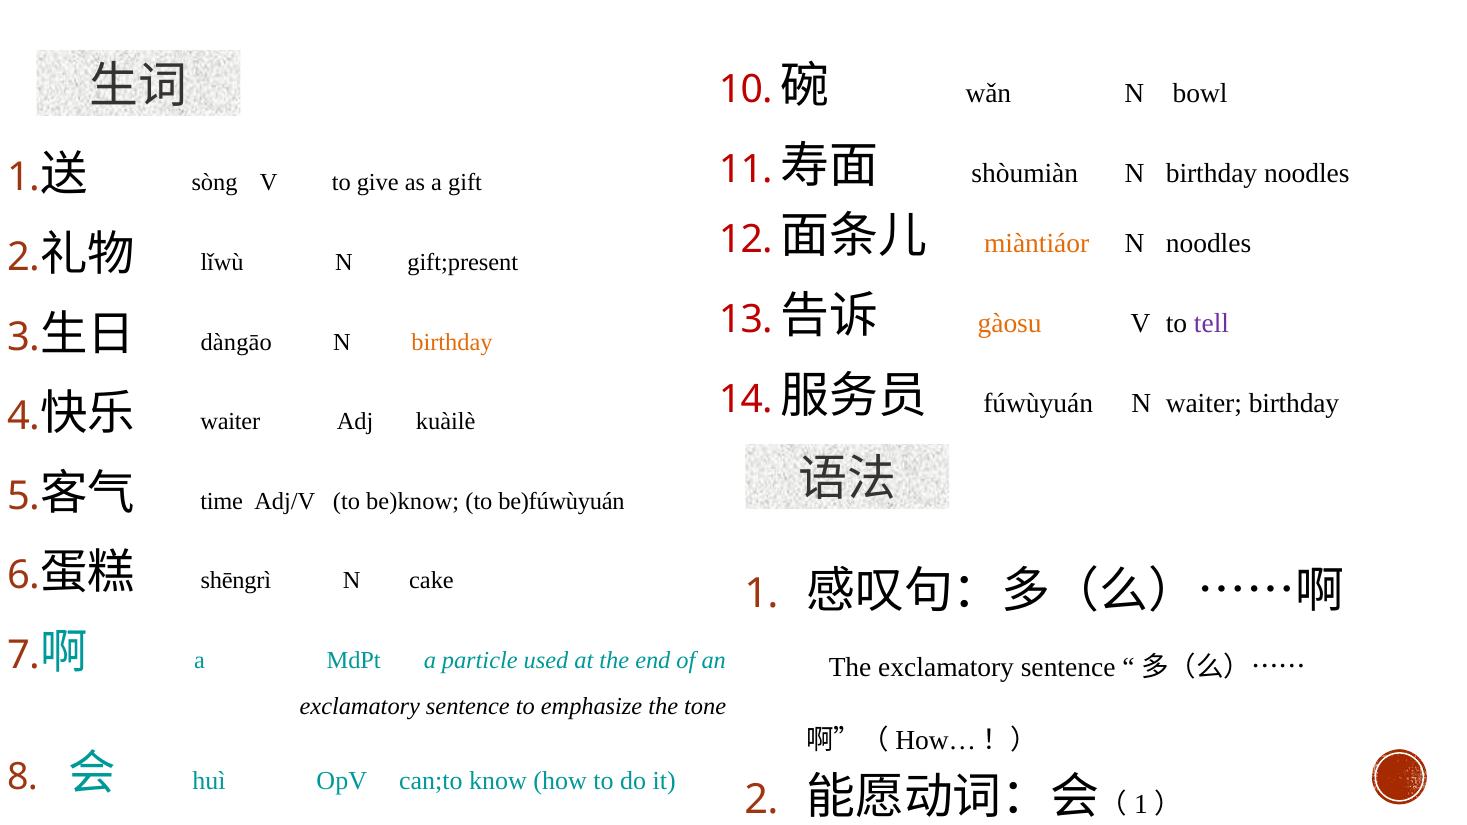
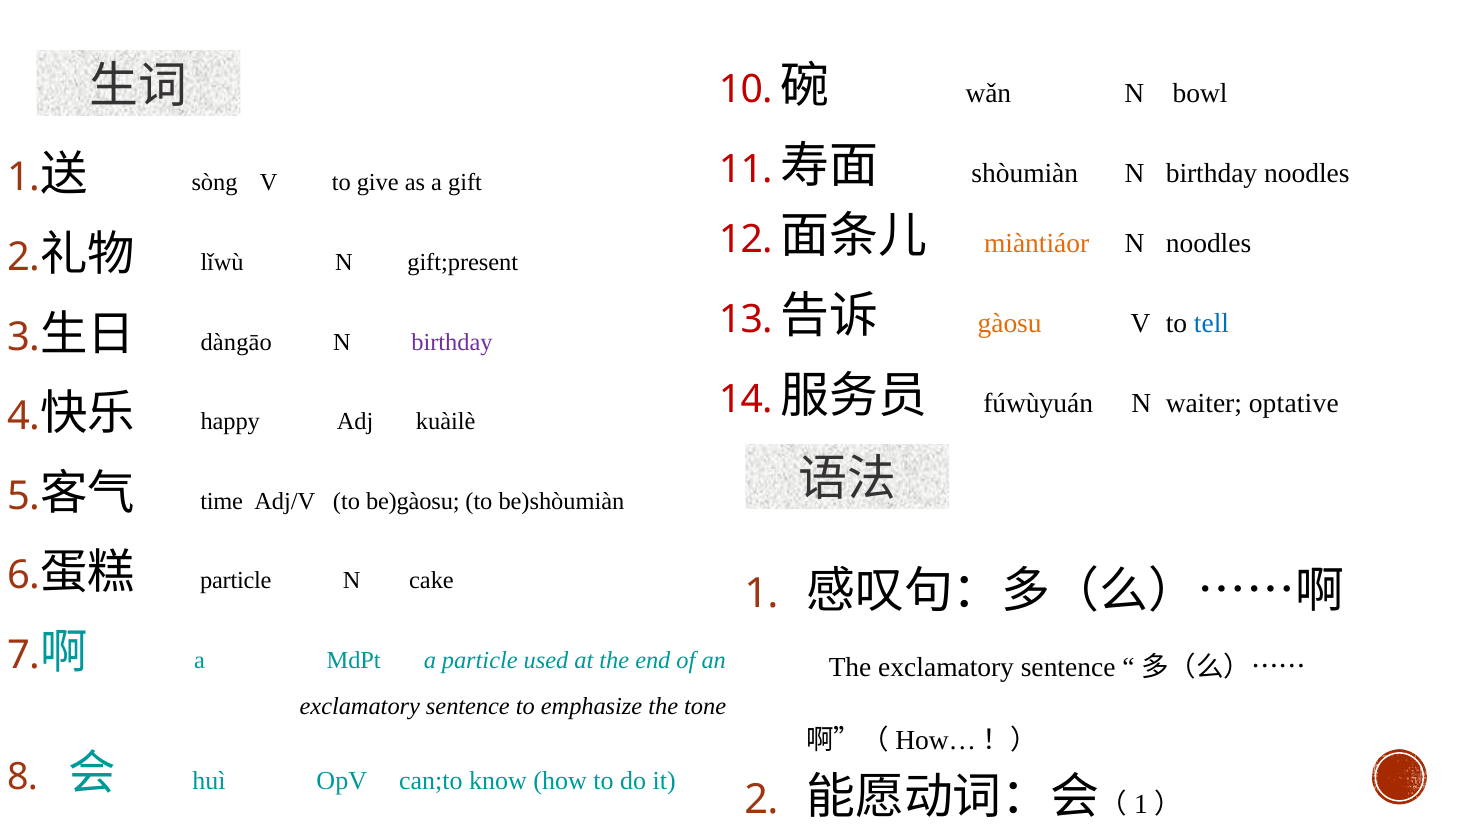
tell colour: purple -> blue (1212, 324)
birthday colour: orange -> purple (452, 342)
waiter birthday: birthday -> optative (1294, 403)
waiter: waiter -> happy (230, 422)
be)know: be)know -> be)gàosu (413, 501)
be)fúwùyuán: be)fúwùyuán -> be)shòumiàn (561, 501)
shēngrì: shēngrì -> particle (236, 581)
